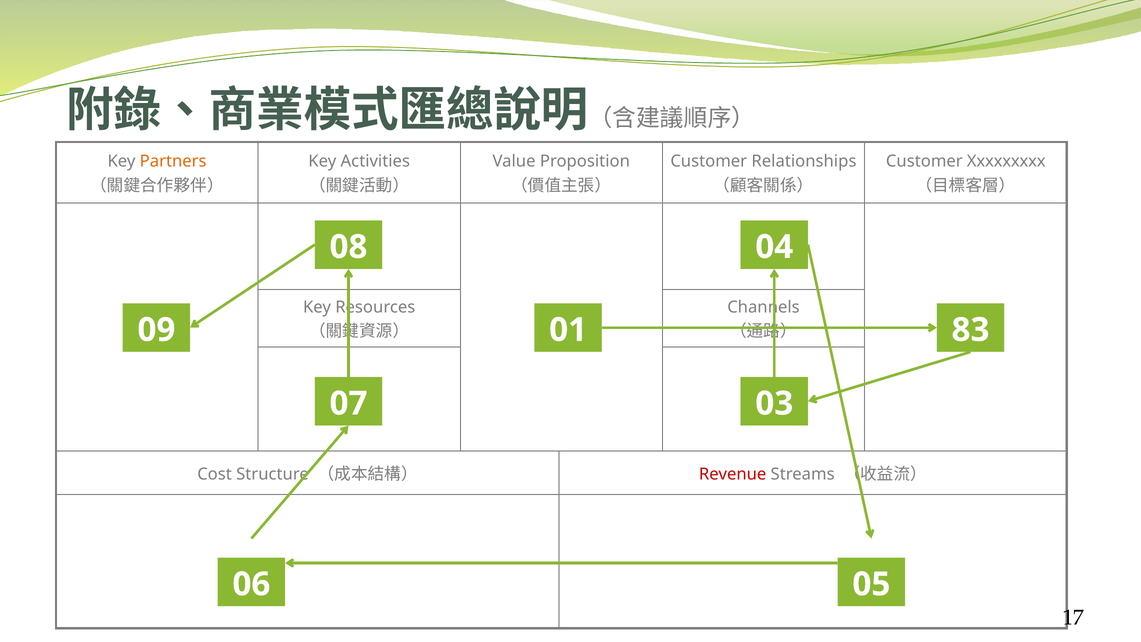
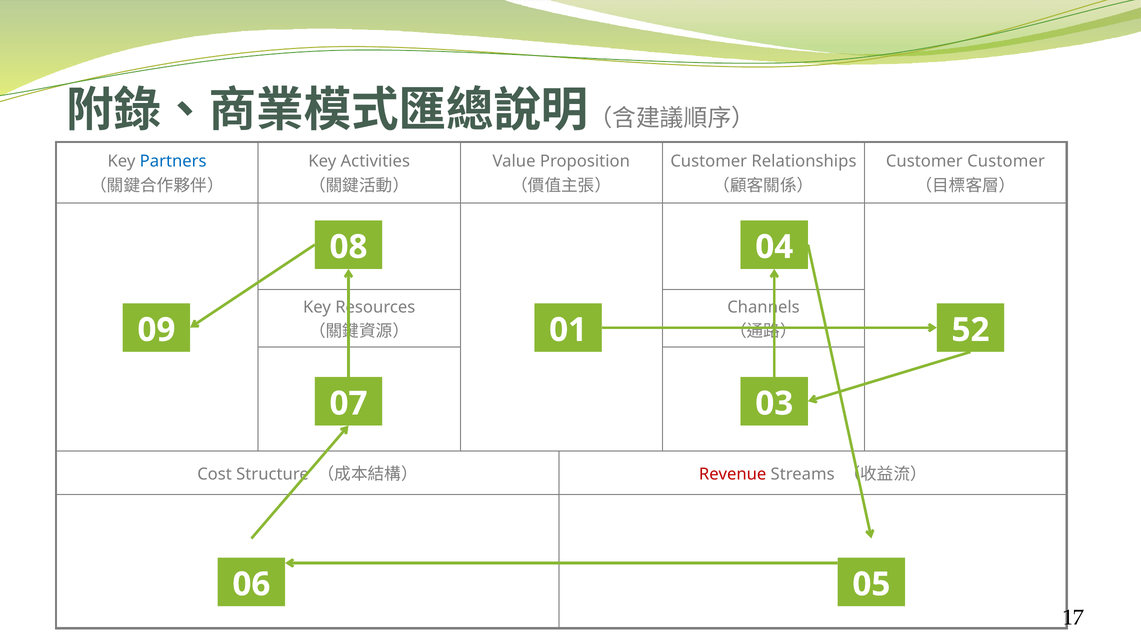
Partners colour: orange -> blue (173, 161)
Customer Xxxxxxxxx: Xxxxxxxxx -> Customer (1006, 161)
83: 83 -> 52 (971, 330)
